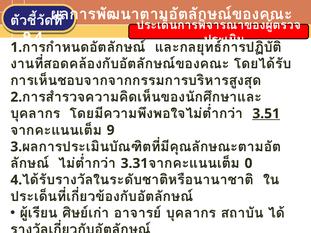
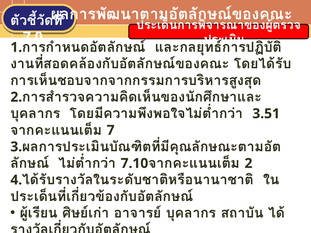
9.4: 9.4 -> 7.0 (33, 37)
3.51 underline: present -> none (266, 114)
9: 9 -> 7 (111, 130)
3.31: 3.31 -> 7.10 (134, 164)
0: 0 -> 2 (248, 164)
